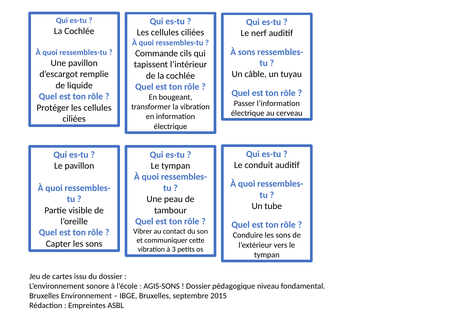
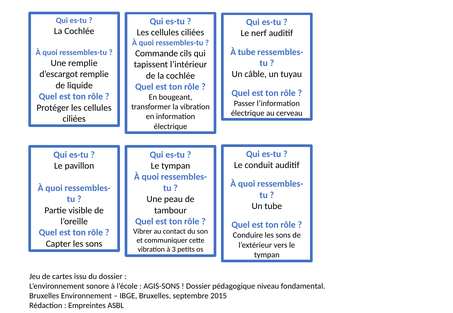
À sons: sons -> tube (247, 52)
Une pavillon: pavillon -> remplie (83, 63)
